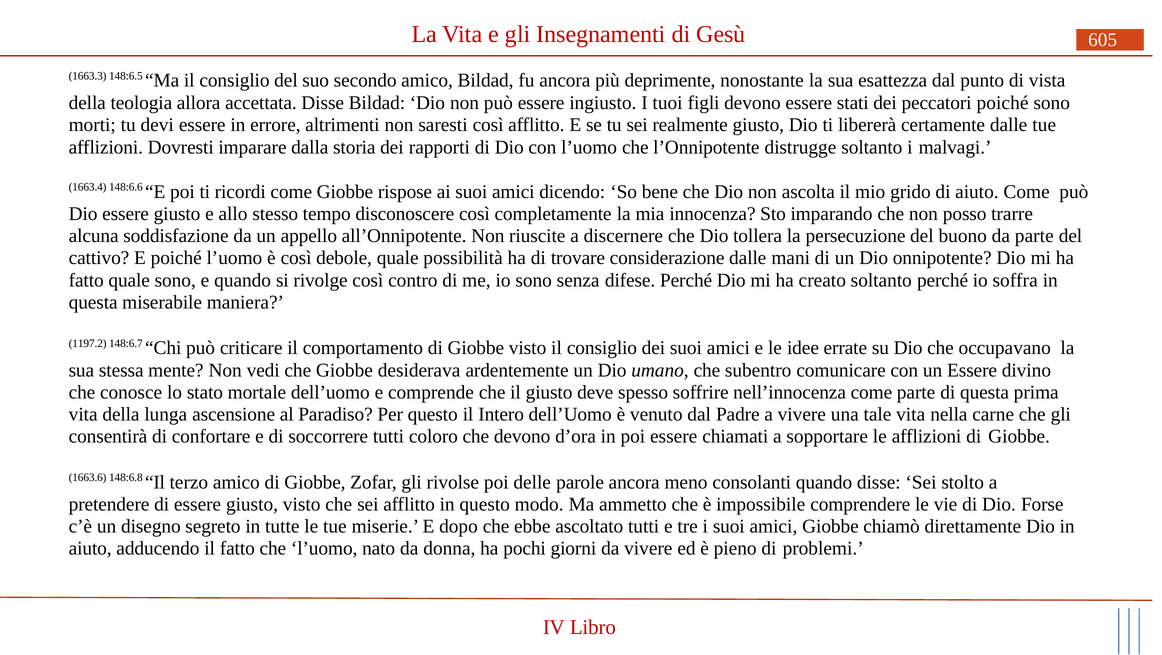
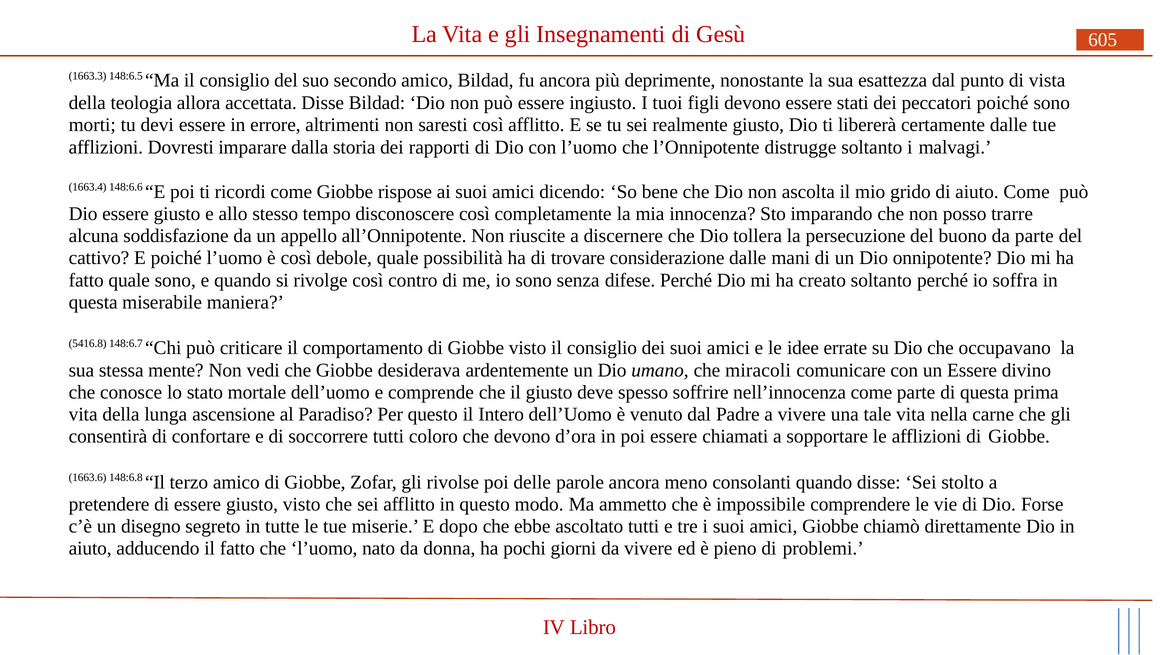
1197.2: 1197.2 -> 5416.8 (88, 343)
subentro: subentro -> miracoli (758, 370)
